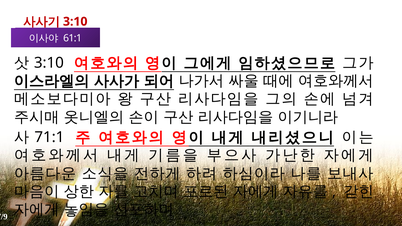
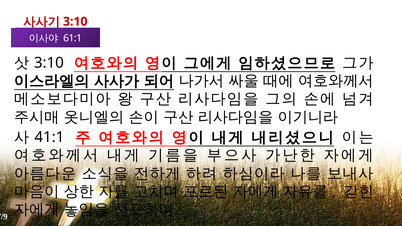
71:1: 71:1 -> 41:1 (49, 137)
